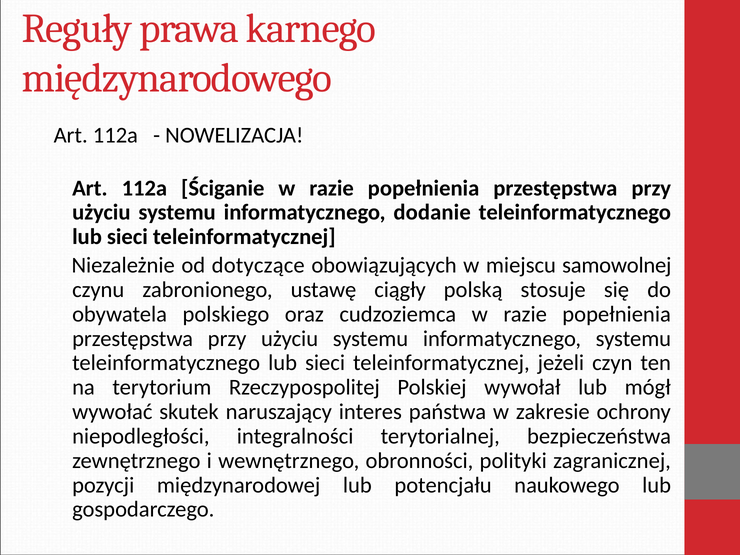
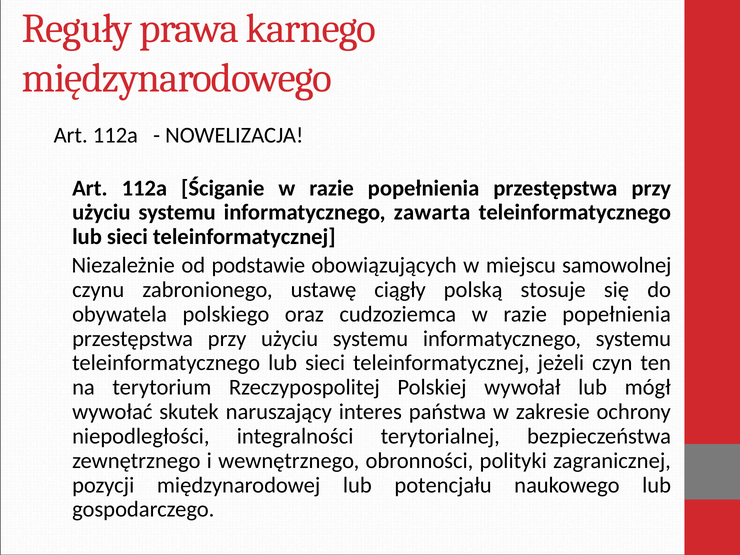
dodanie: dodanie -> zawarta (432, 213)
dotyczące: dotyczące -> podstawie (258, 265)
